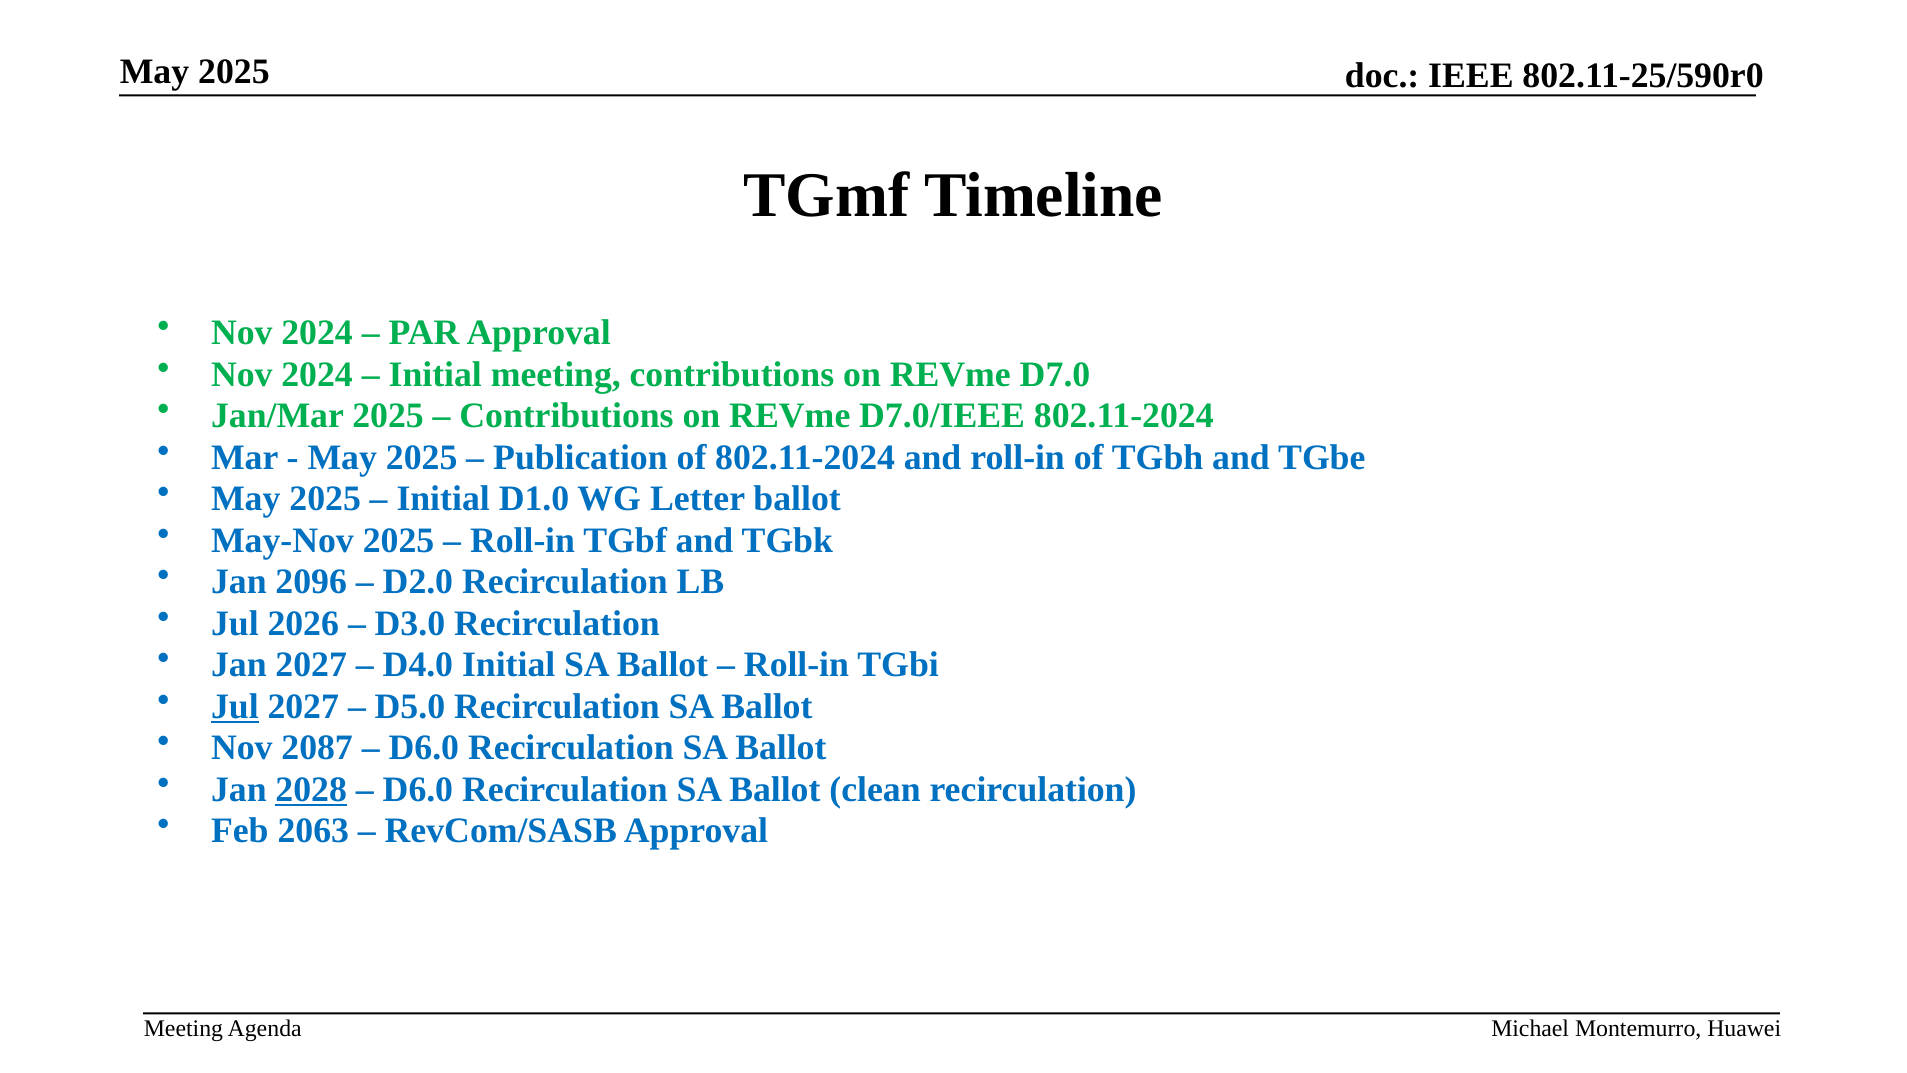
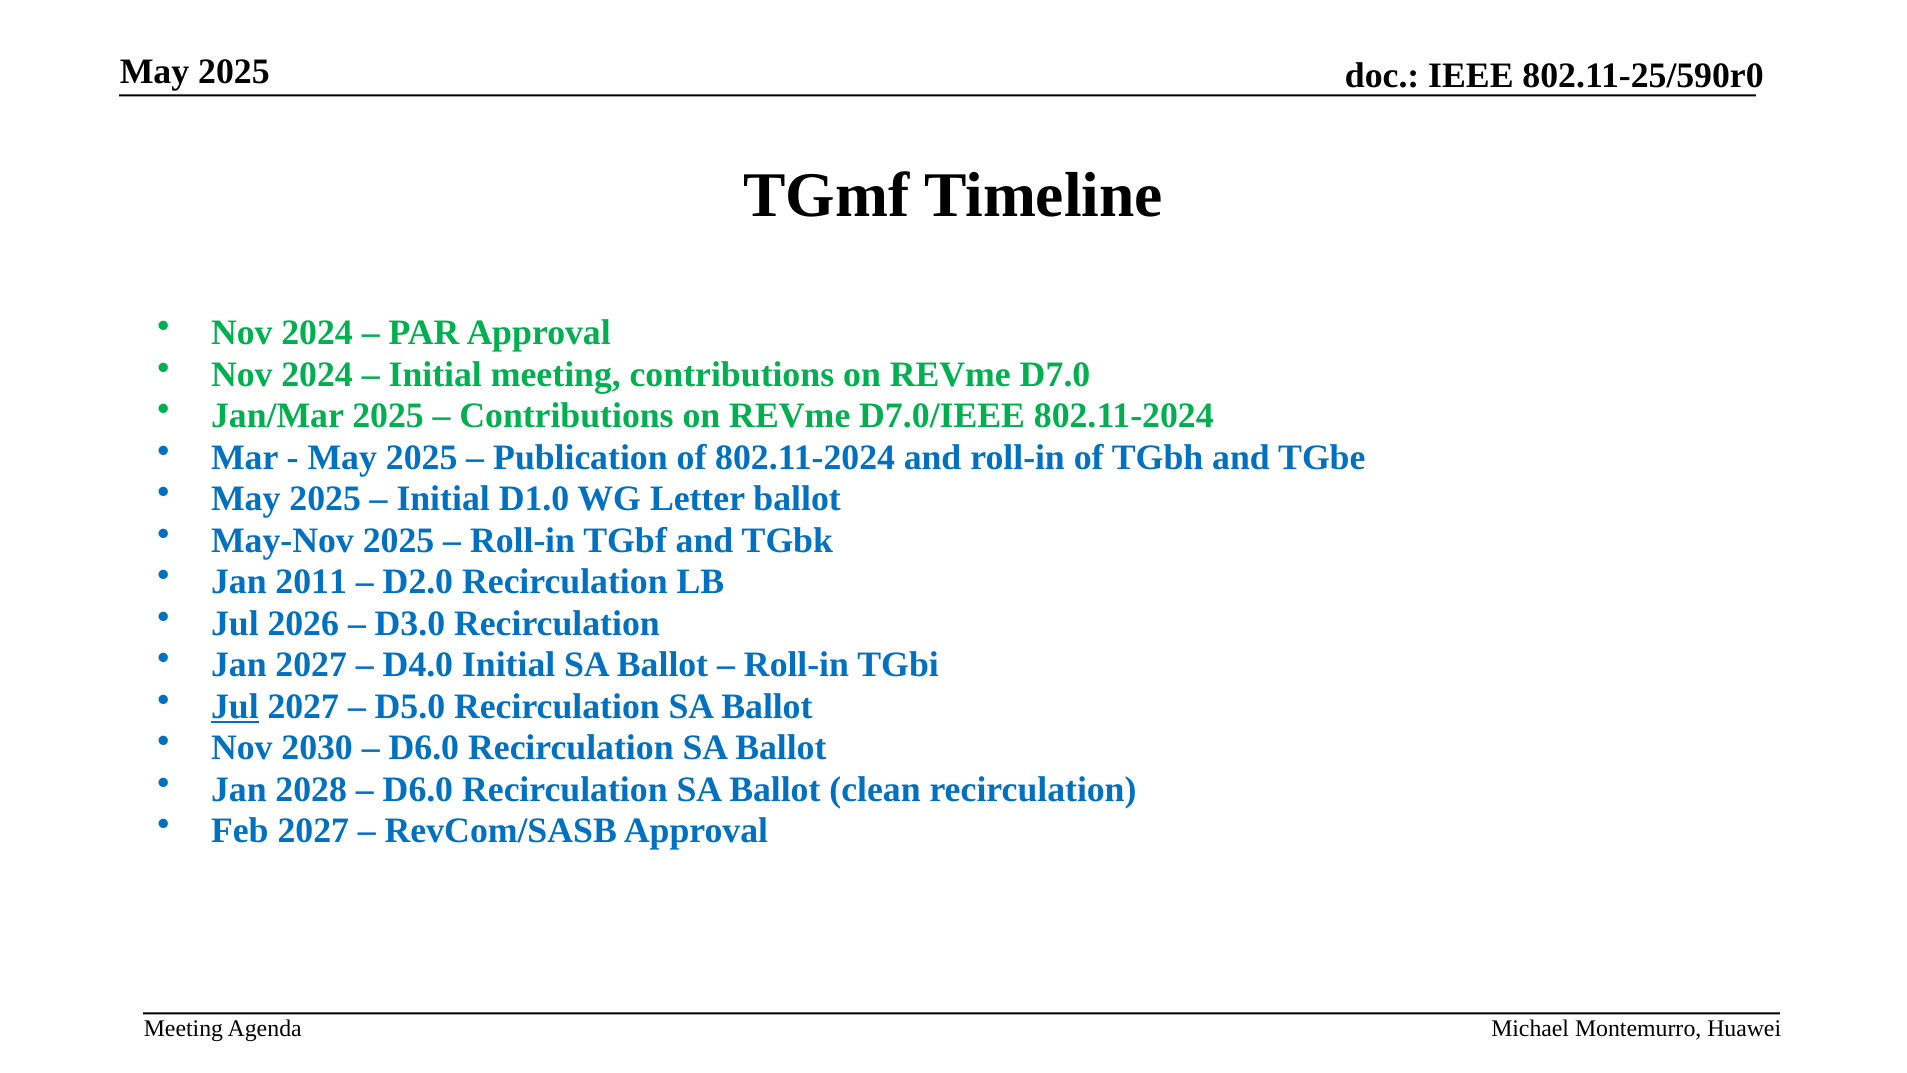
2096: 2096 -> 2011 (311, 582)
2087: 2087 -> 2030 (317, 748)
2028 underline: present -> none (311, 789)
Feb 2063: 2063 -> 2027 (313, 831)
